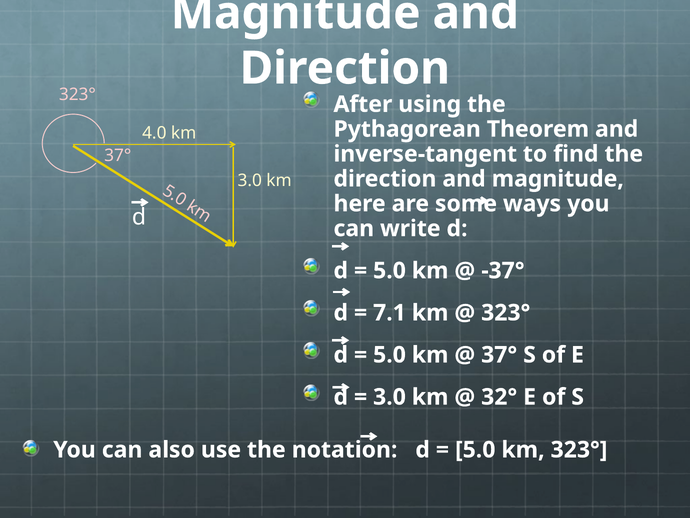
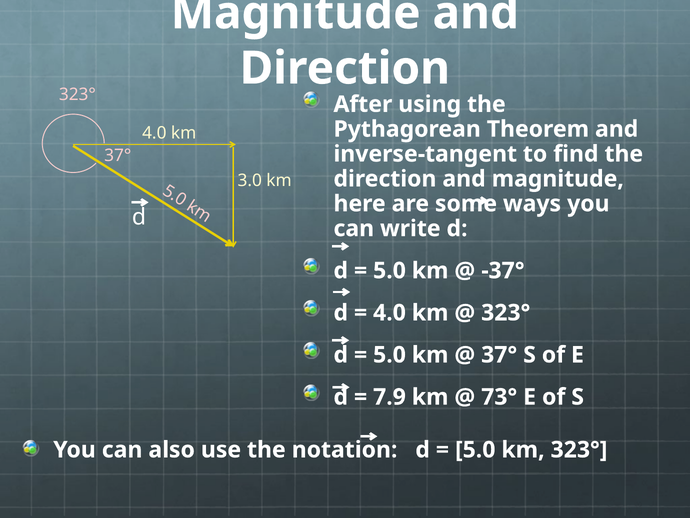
7.1: 7.1 -> 4.0 (389, 312)
3.0: 3.0 -> 7.9 (389, 397)
32°: 32° -> 73° (499, 397)
